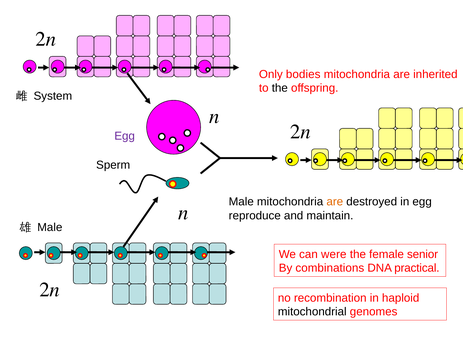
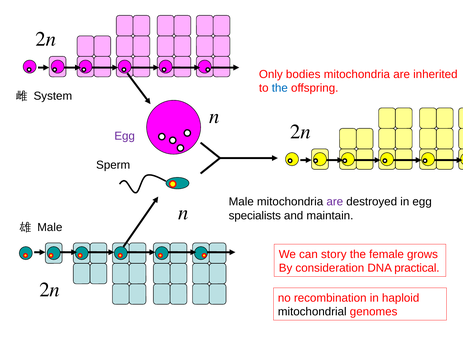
the colour: black -> blue (280, 88)
are colour: orange -> purple (335, 202)
reproduce: reproduce -> specialists (255, 216)
were: were -> story (334, 254)
senior: senior -> grows (422, 254)
combinations: combinations -> consideration (330, 268)
